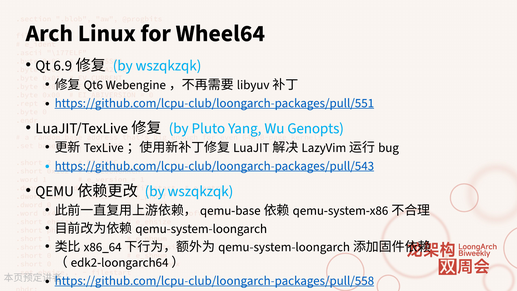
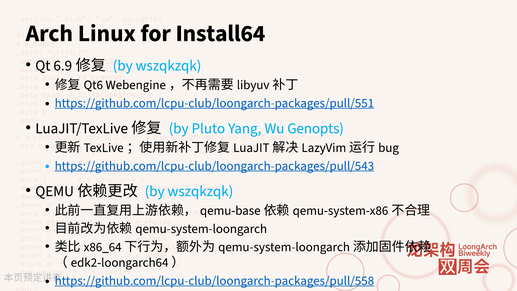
Wheel64: Wheel64 -> Install64 (220, 33)
